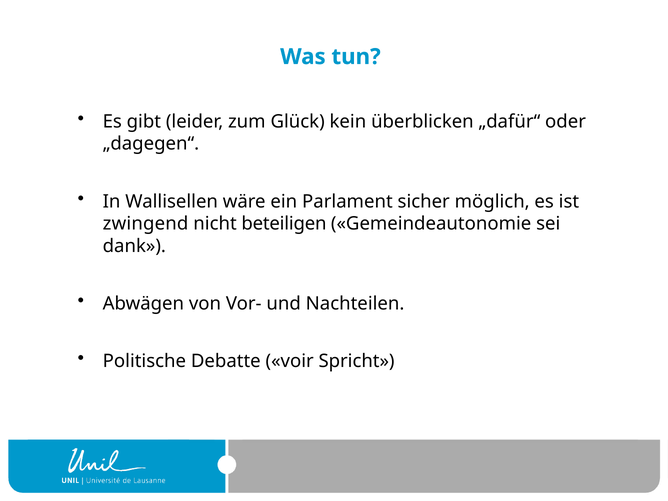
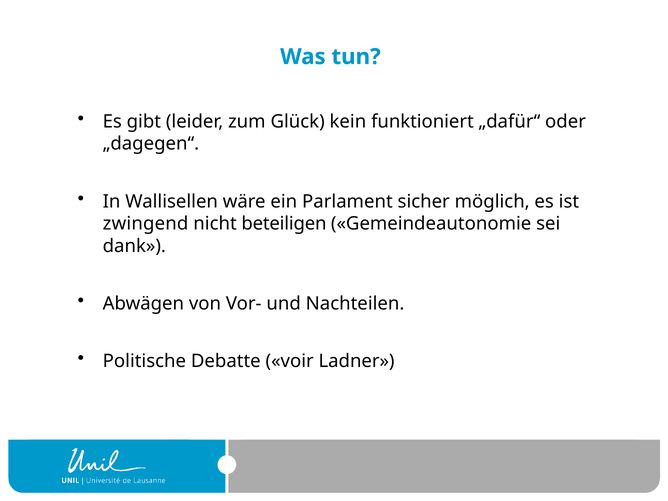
überblicken: überblicken -> funktioniert (422, 122)
Spricht: Spricht -> Ladner (357, 361)
